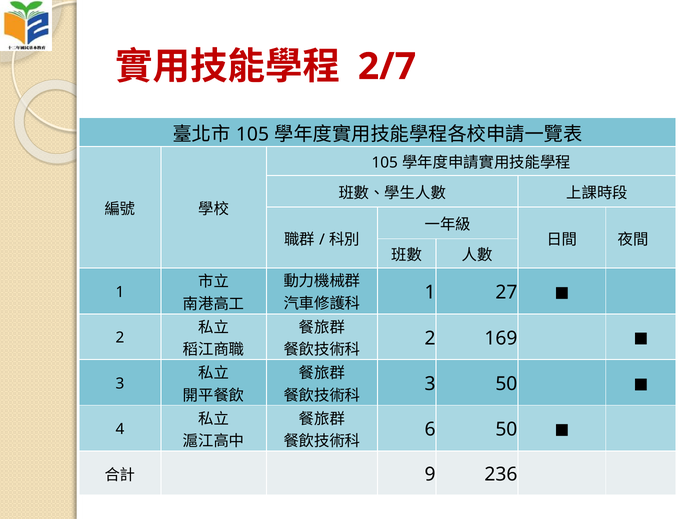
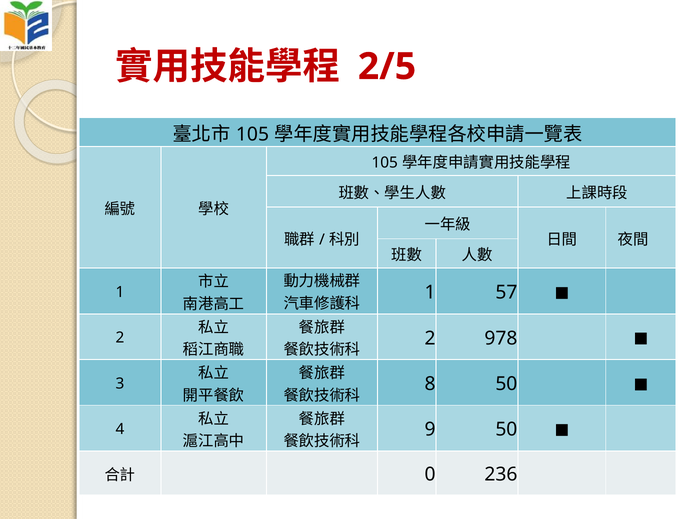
2/7: 2/7 -> 2/5 (387, 67)
27: 27 -> 57 (506, 292)
169: 169 -> 978 (501, 338)
3: 3 -> 8 (430, 384)
6: 6 -> 9 (430, 430)
9: 9 -> 0 (430, 475)
